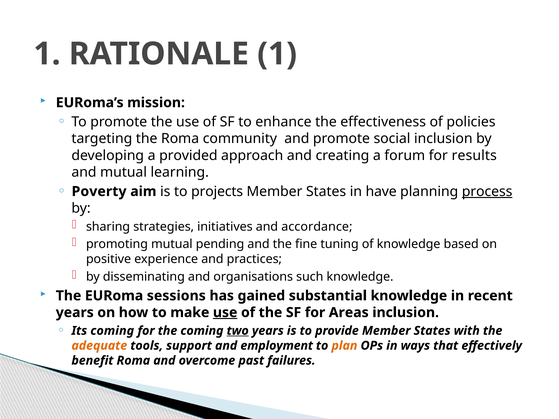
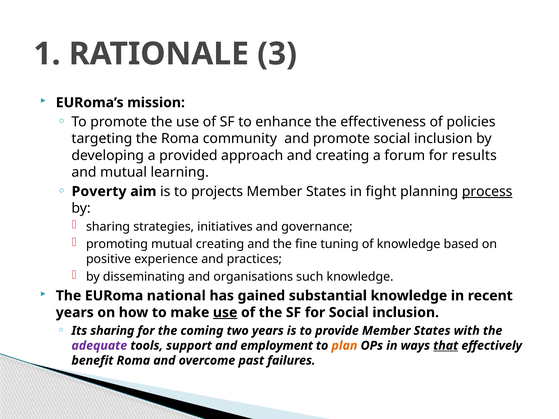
RATIONALE 1: 1 -> 3 (277, 54)
have: have -> fight (381, 192)
accordance: accordance -> governance (317, 227)
mutual pending: pending -> creating (220, 244)
sessions: sessions -> national (176, 296)
for Areas: Areas -> Social (349, 313)
Its coming: coming -> sharing (112, 331)
two underline: present -> none (238, 331)
adequate colour: orange -> purple (99, 346)
that underline: none -> present (446, 346)
